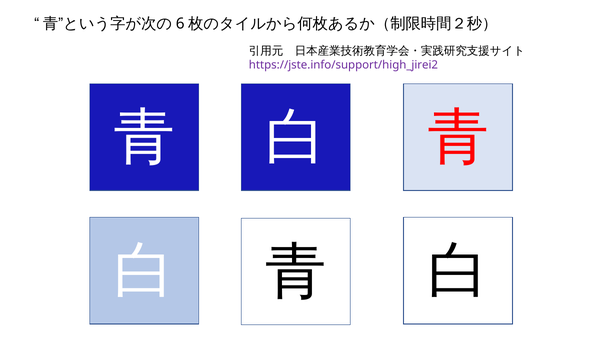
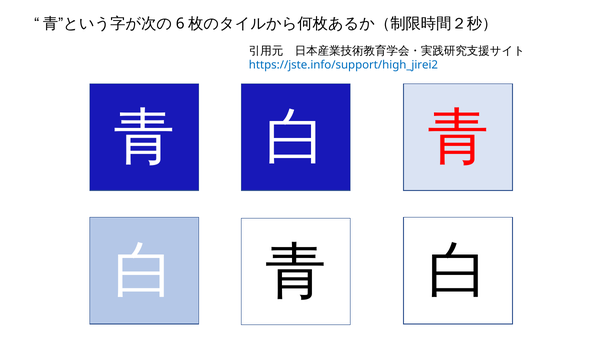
https://jste.info/support/high_jirei2 colour: purple -> blue (343, 65)
